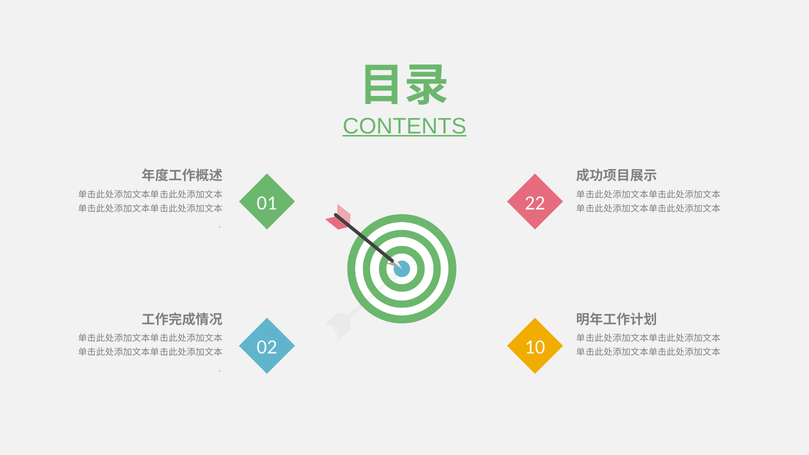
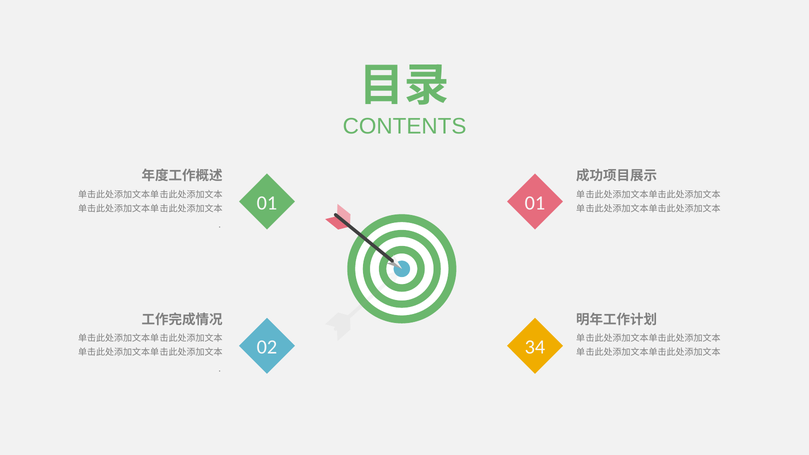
CONTENTS underline: present -> none (405, 126)
01 22: 22 -> 01 (535, 203)
10: 10 -> 34 (535, 347)
